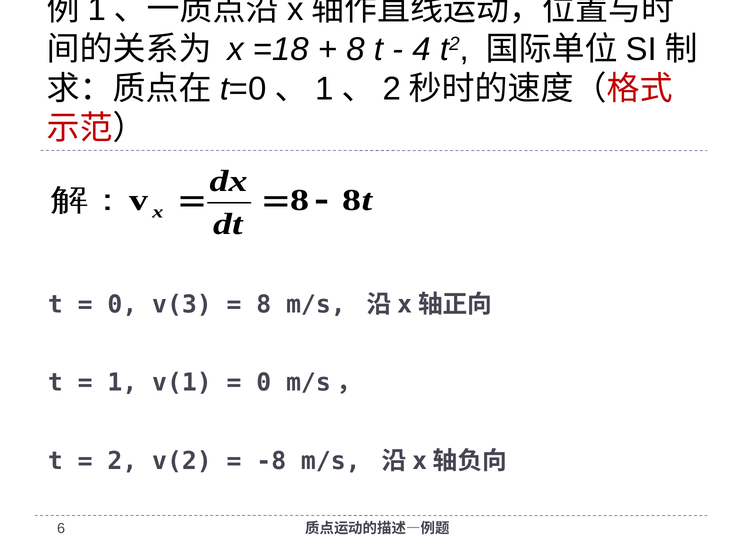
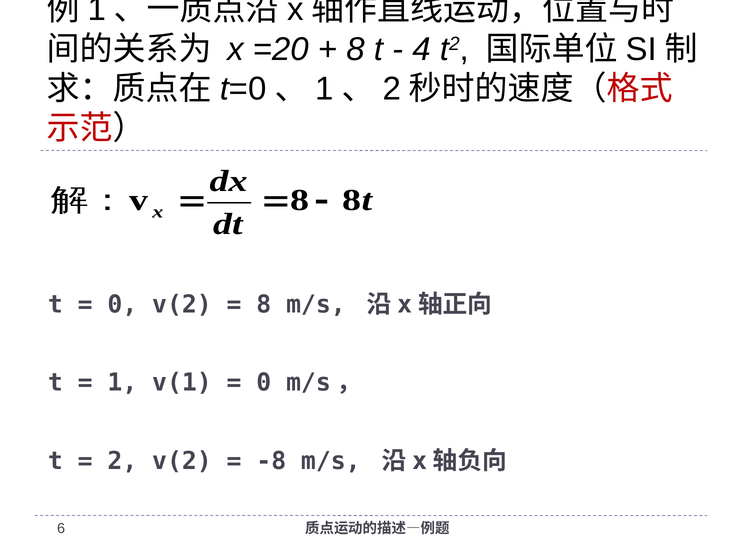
=18: =18 -> =20 (281, 49)
0 v(3: v(3 -> v(2 (182, 305)
